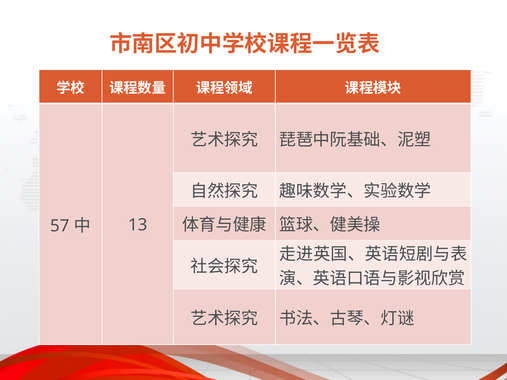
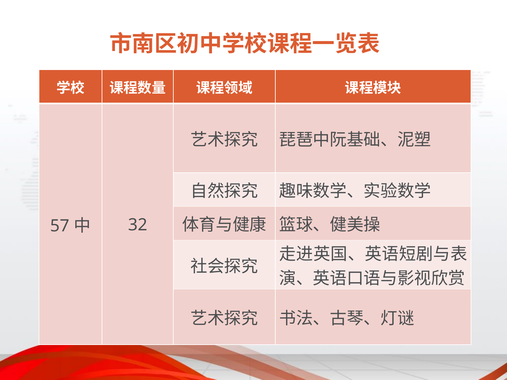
13: 13 -> 32 (138, 225)
